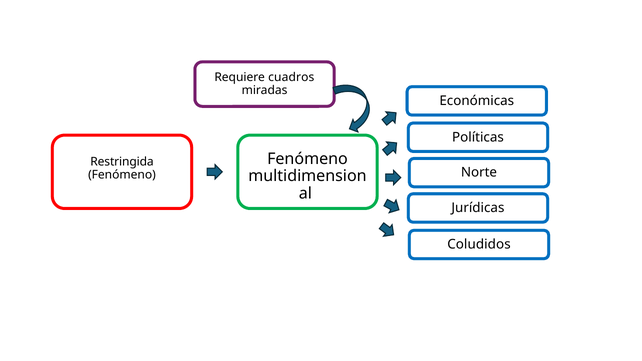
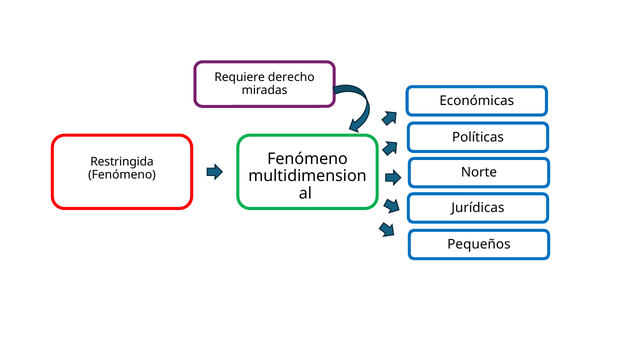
cuadros: cuadros -> derecho (291, 78)
Coludidos: Coludidos -> Pequeños (479, 245)
